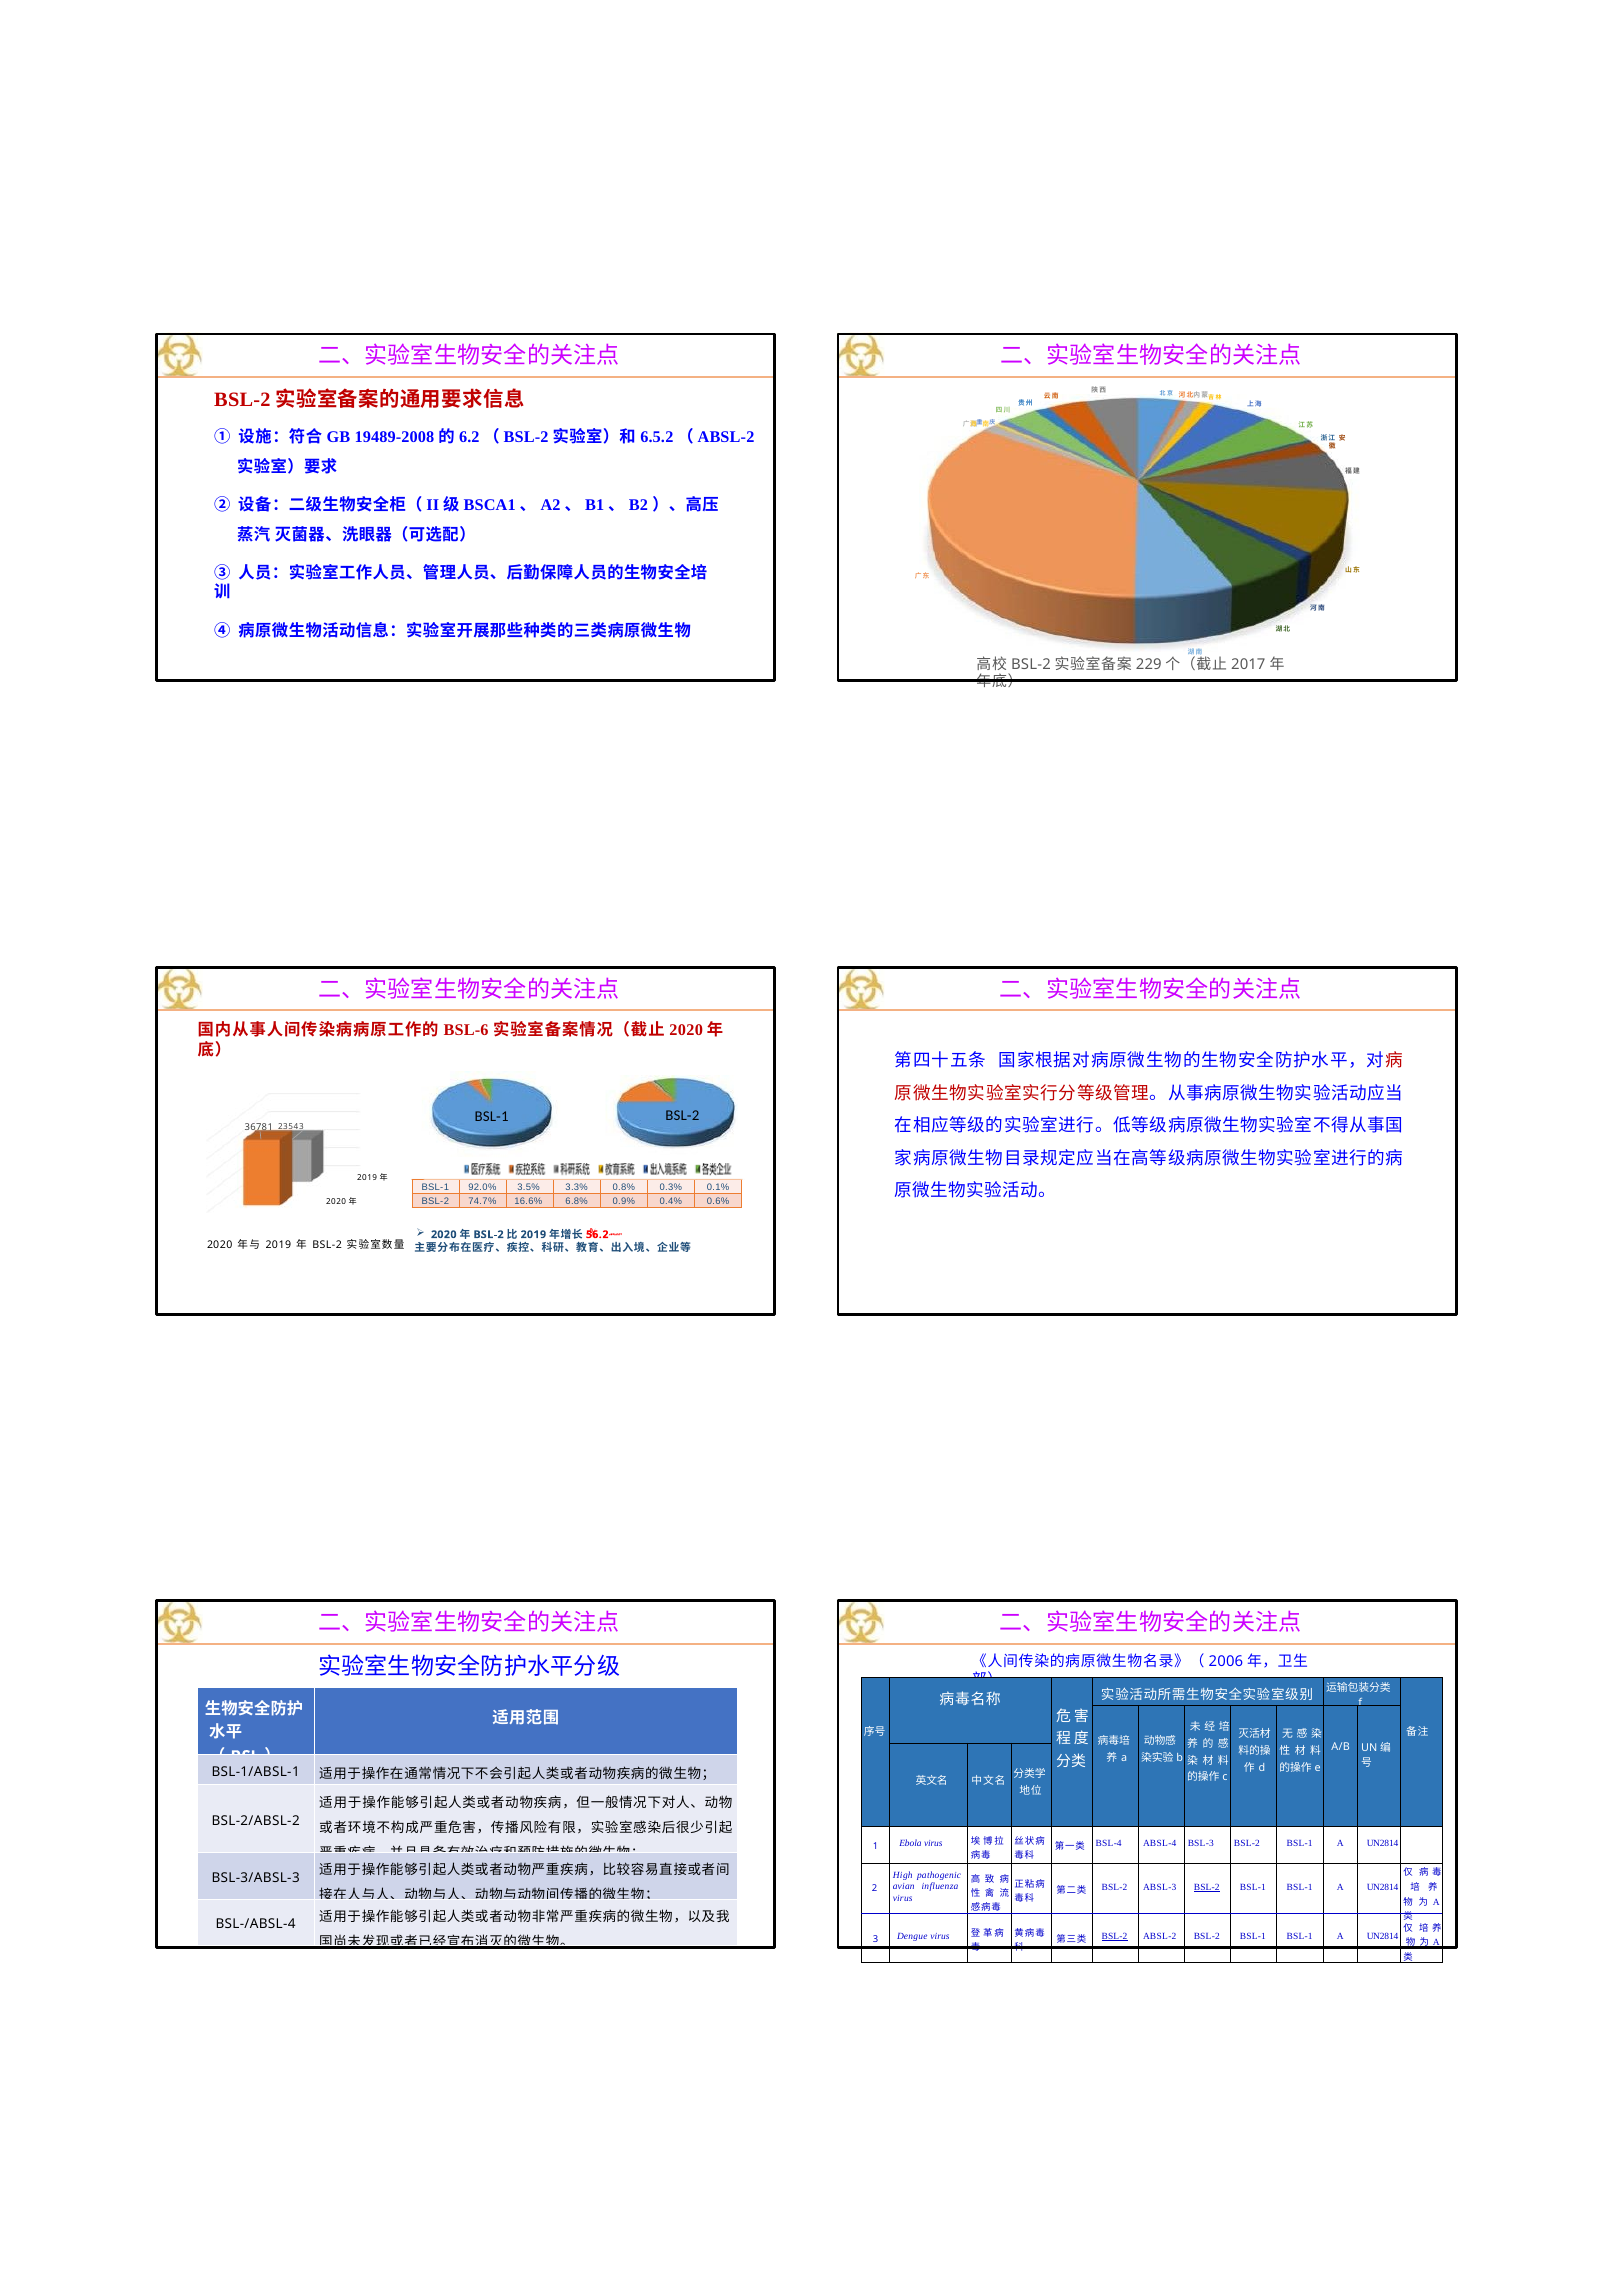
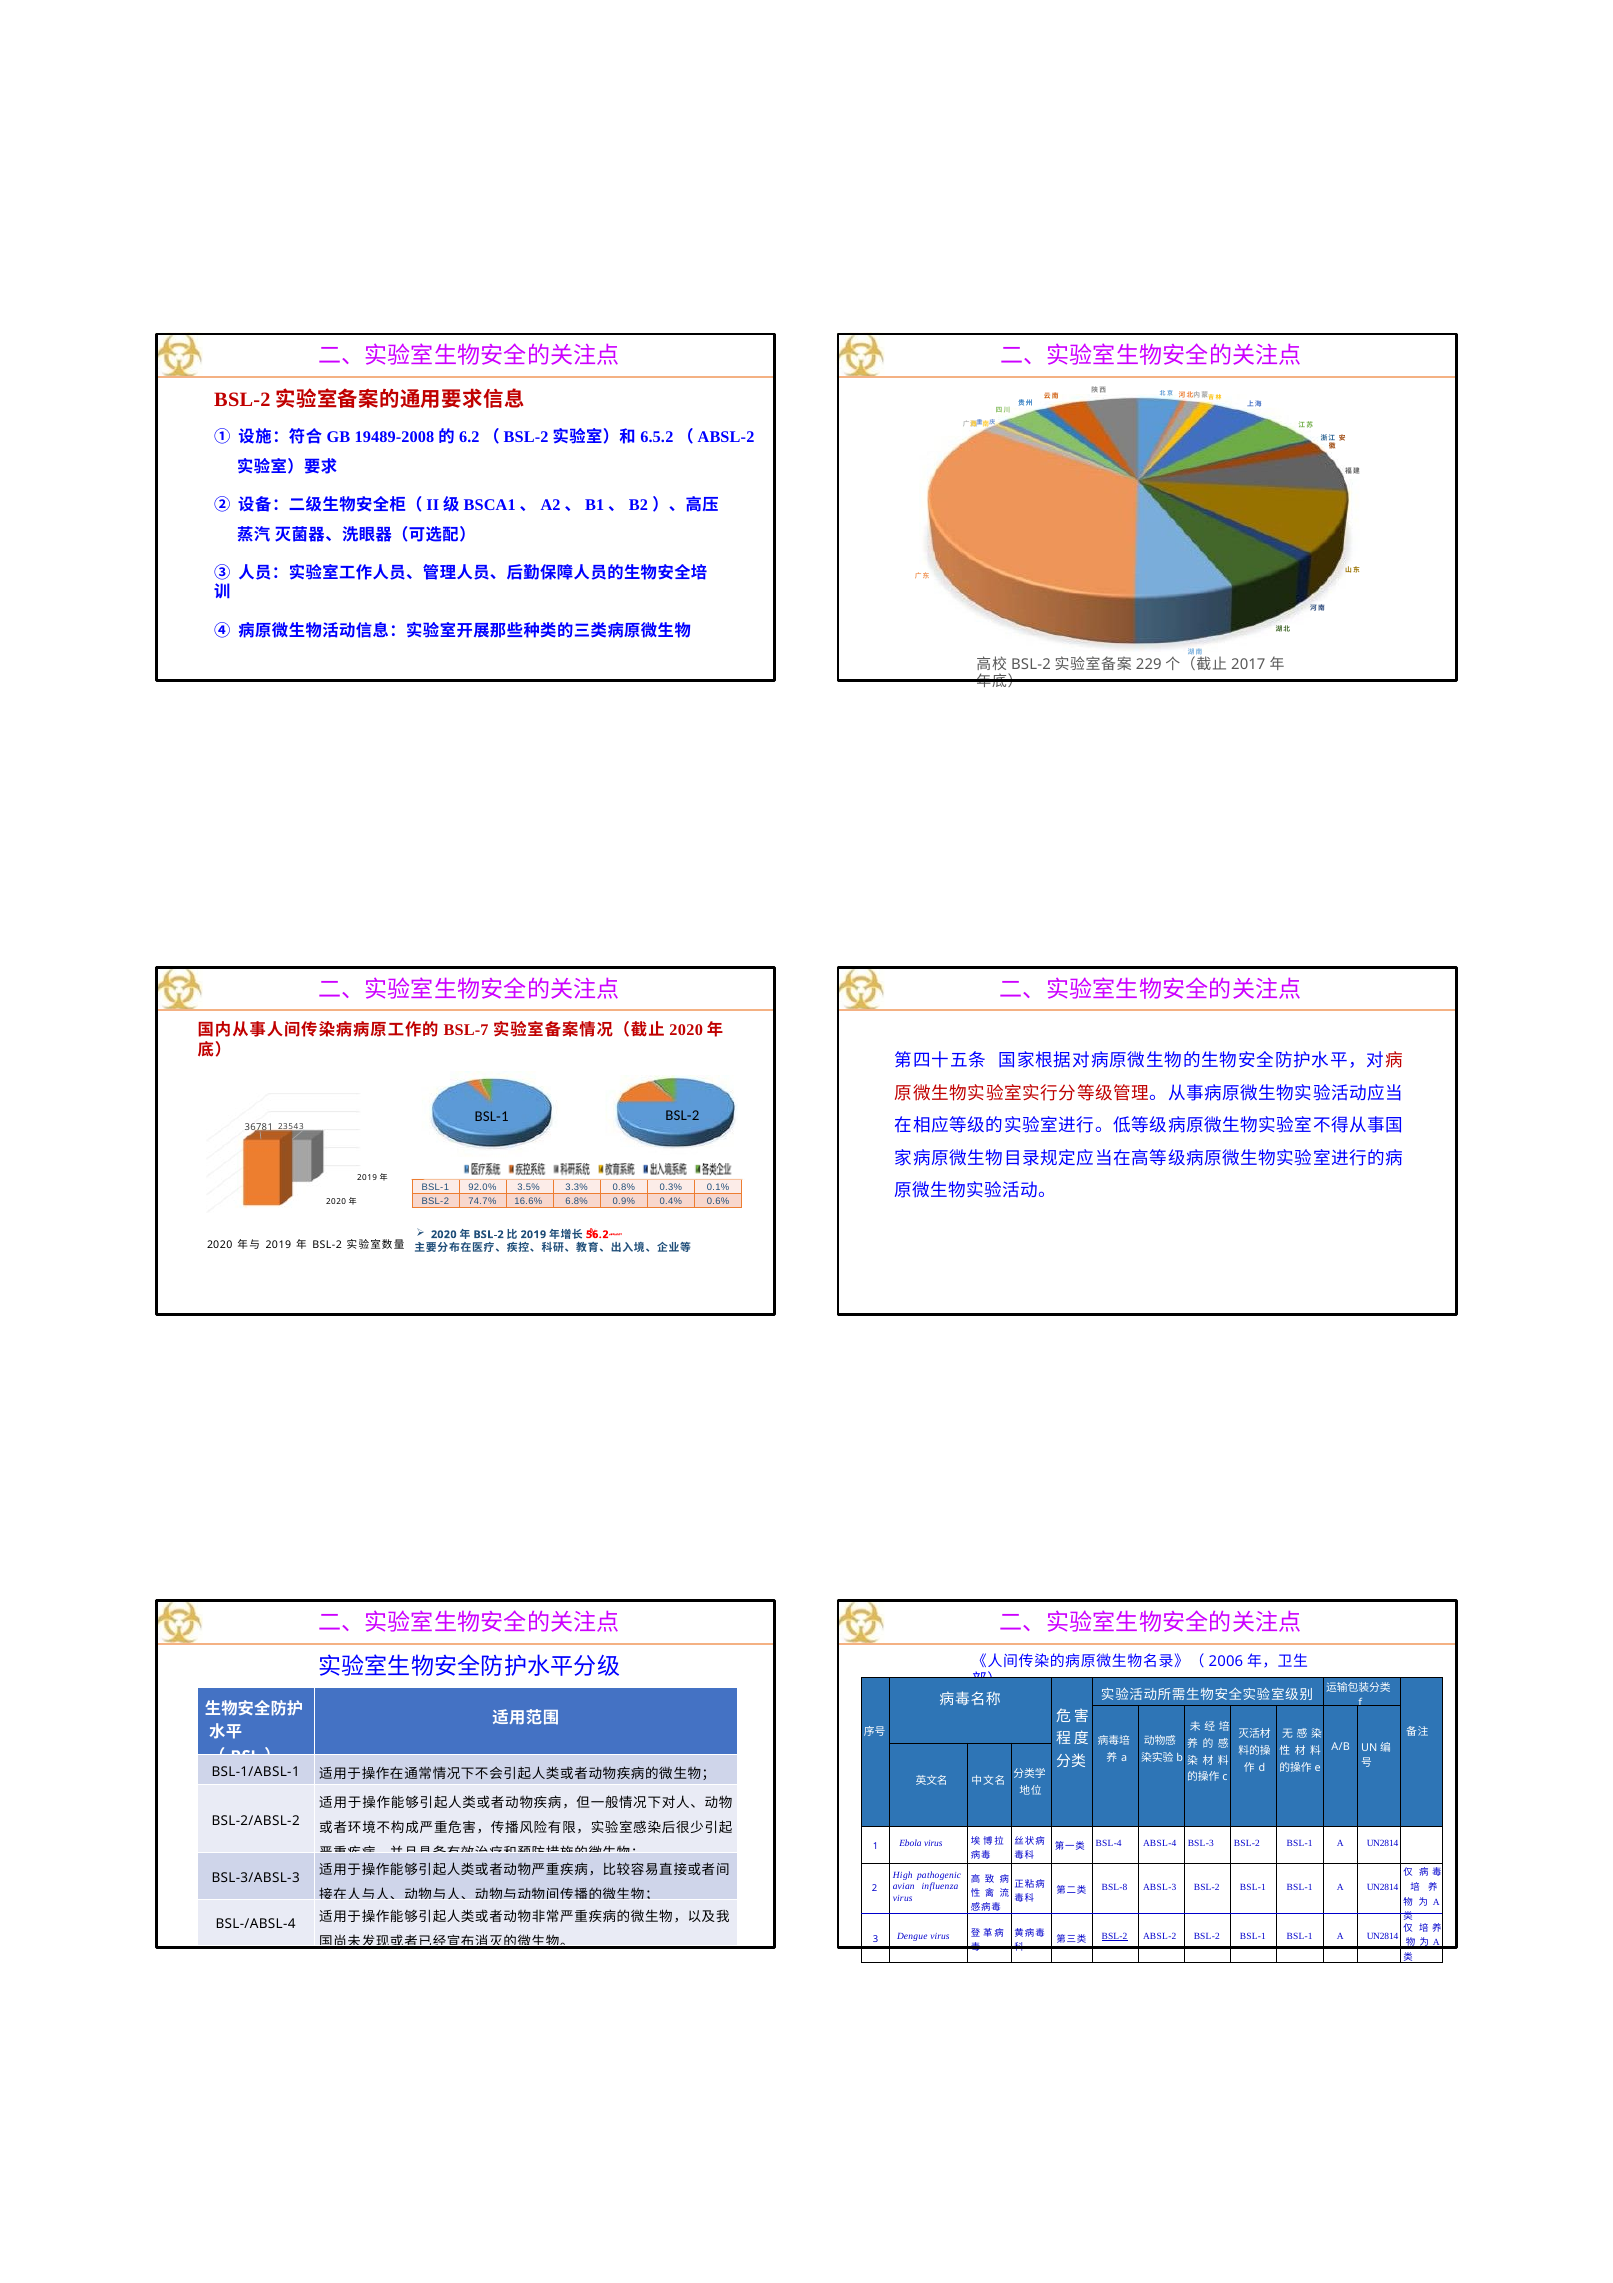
BSL-6: BSL-6 -> BSL-7 (466, 1030)
BSL-2: BSL-2 -> BSL-8 (1115, 1887)
BSL-2 underline: present -> none (1207, 1887)
